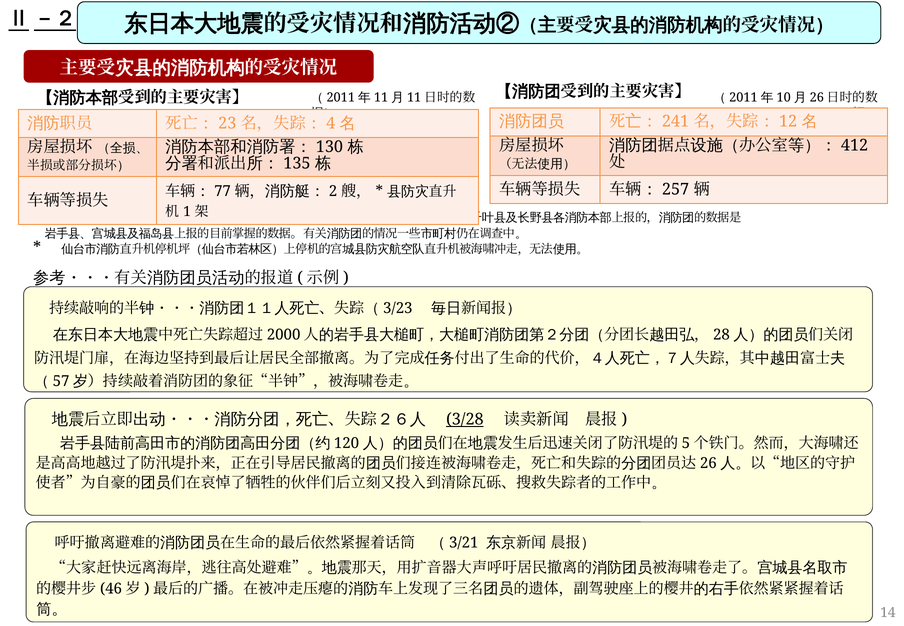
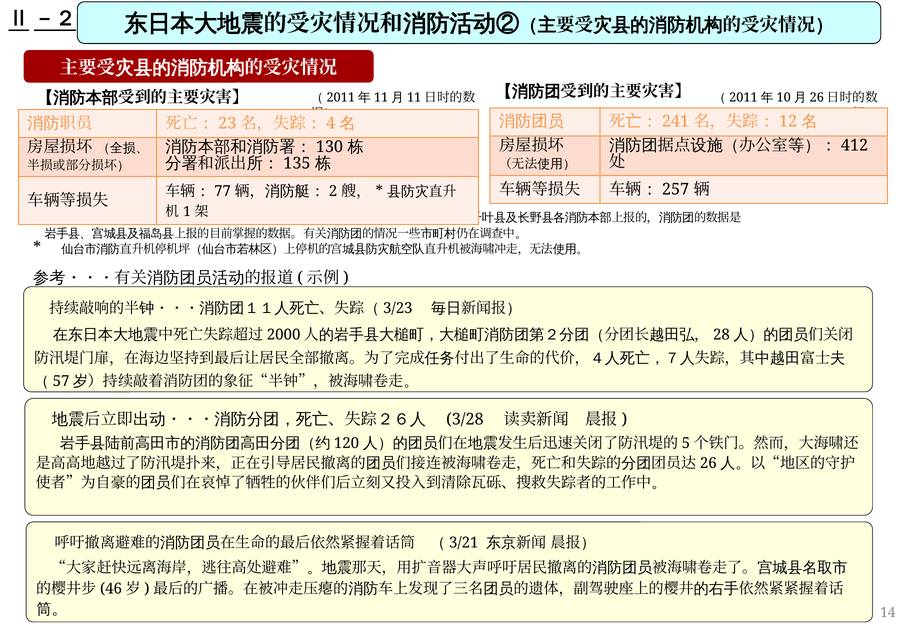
3/28 underline: present -> none (465, 419)
